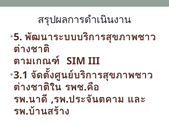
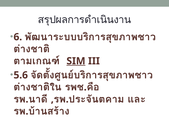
5: 5 -> 6 (18, 37)
SIM underline: none -> present (76, 61)
3.1: 3.1 -> 5.6 (21, 76)
